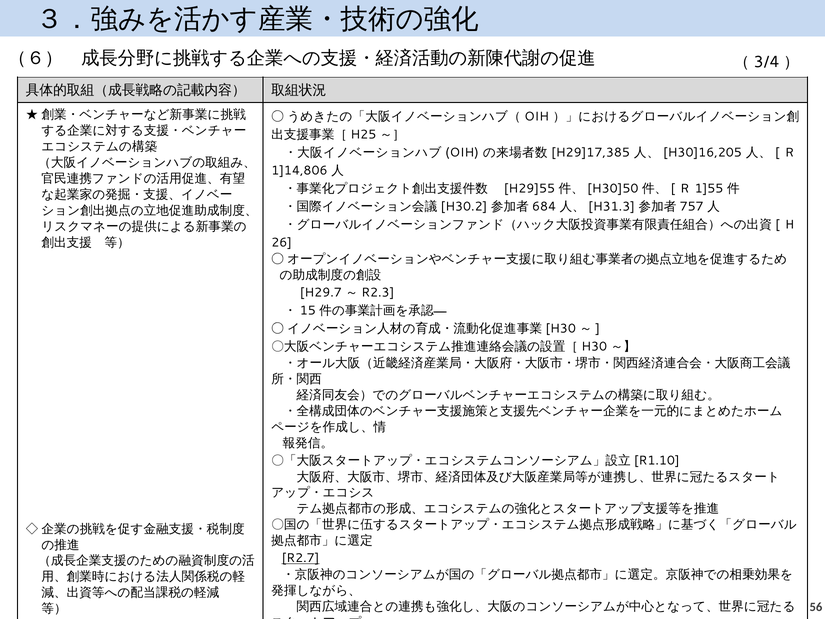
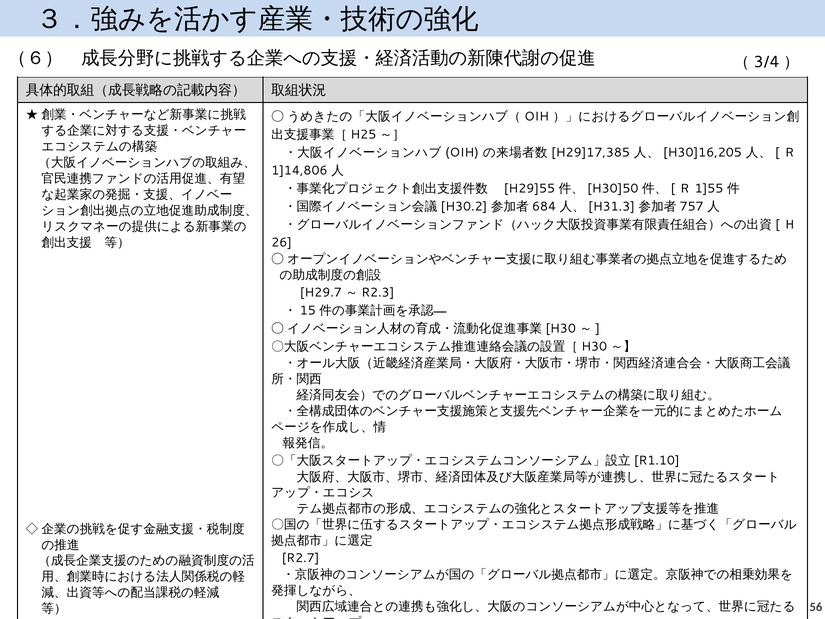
R2.7 underline: present -> none (301, 558)
